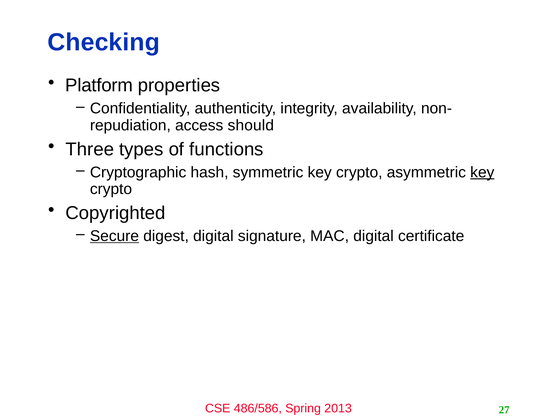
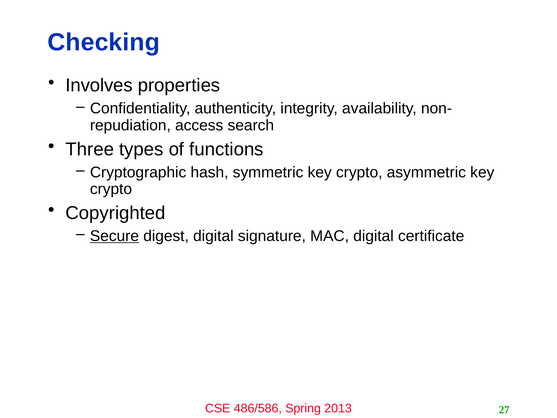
Platform: Platform -> Involves (99, 85)
should: should -> search (251, 125)
key underline: present -> none (482, 172)
